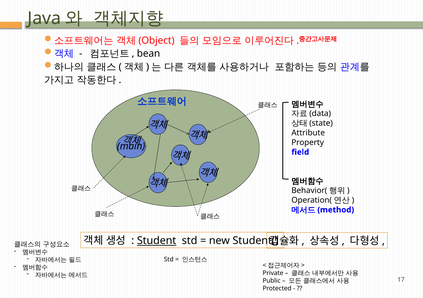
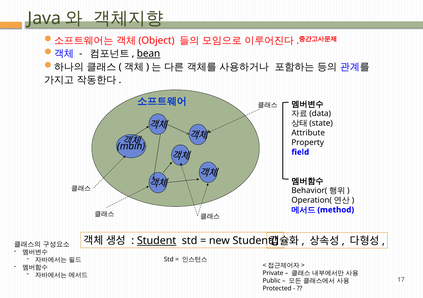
bean underline: none -> present (149, 54)
